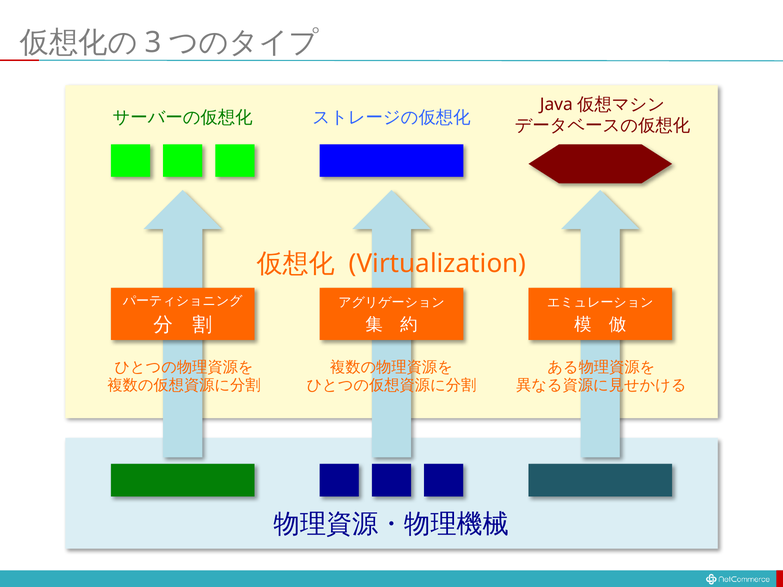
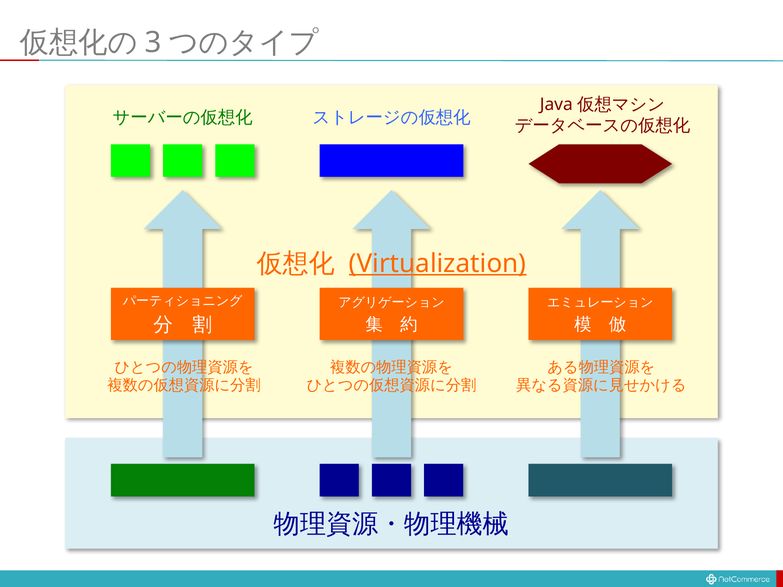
Virtualization underline: none -> present (438, 264)
